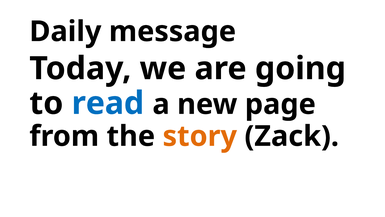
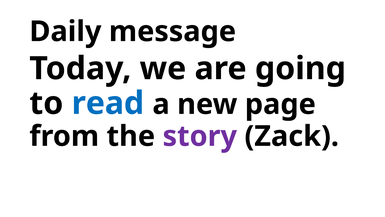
story colour: orange -> purple (200, 136)
